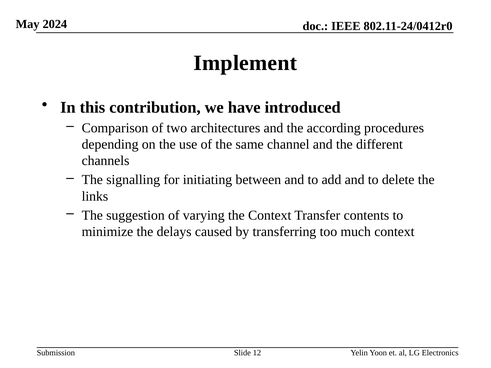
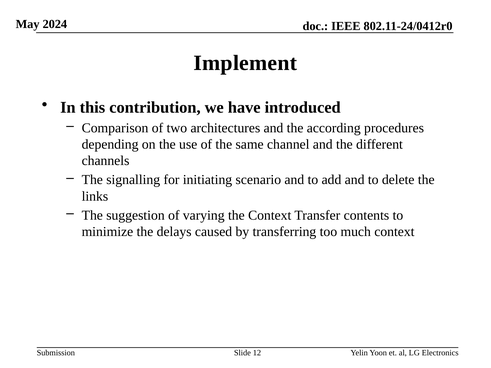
between: between -> scenario (258, 180)
